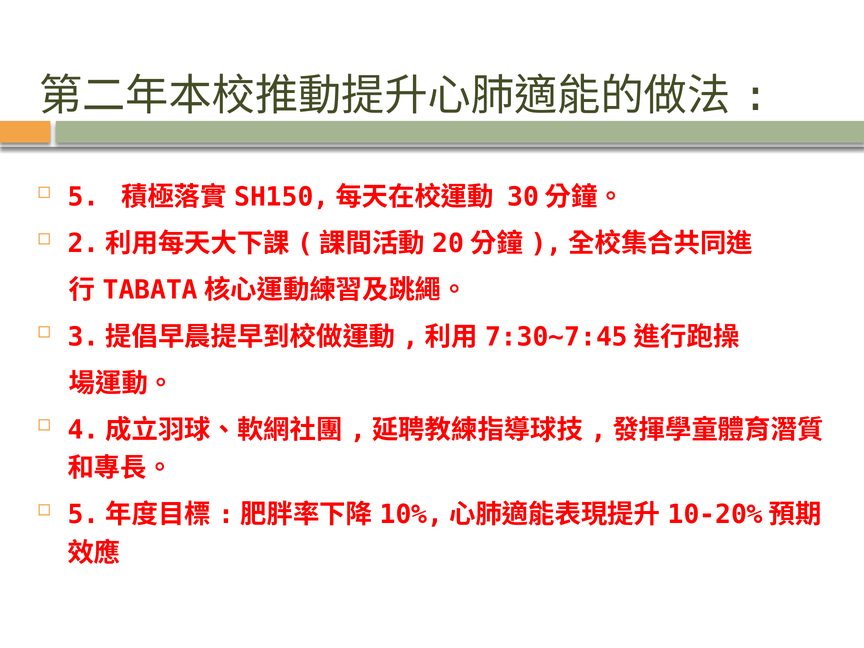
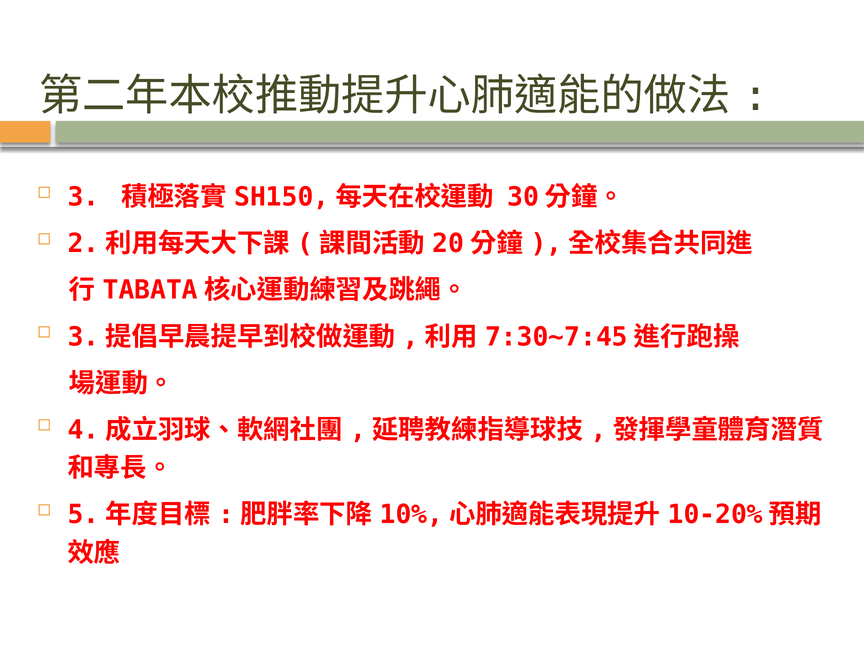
5: 5 -> 3 (83, 197)
